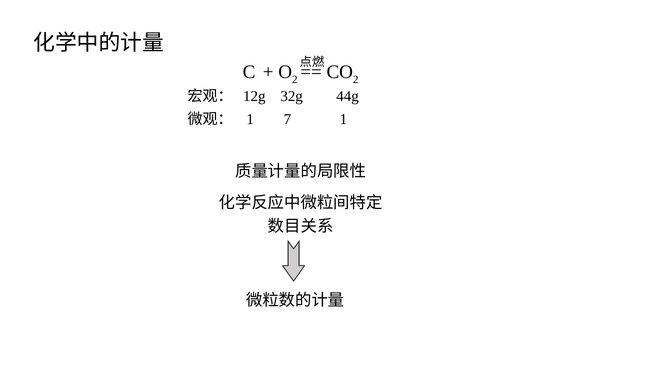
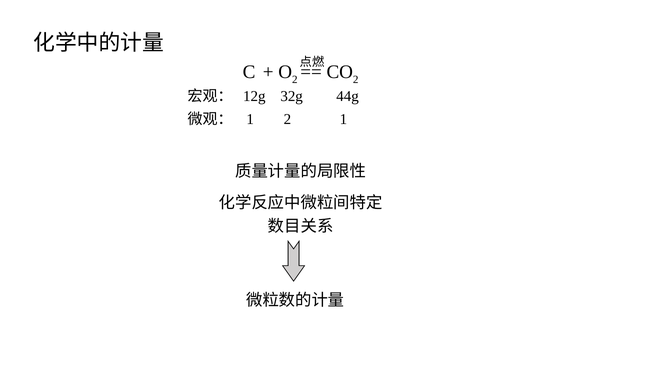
1 7: 7 -> 2 (287, 119)
